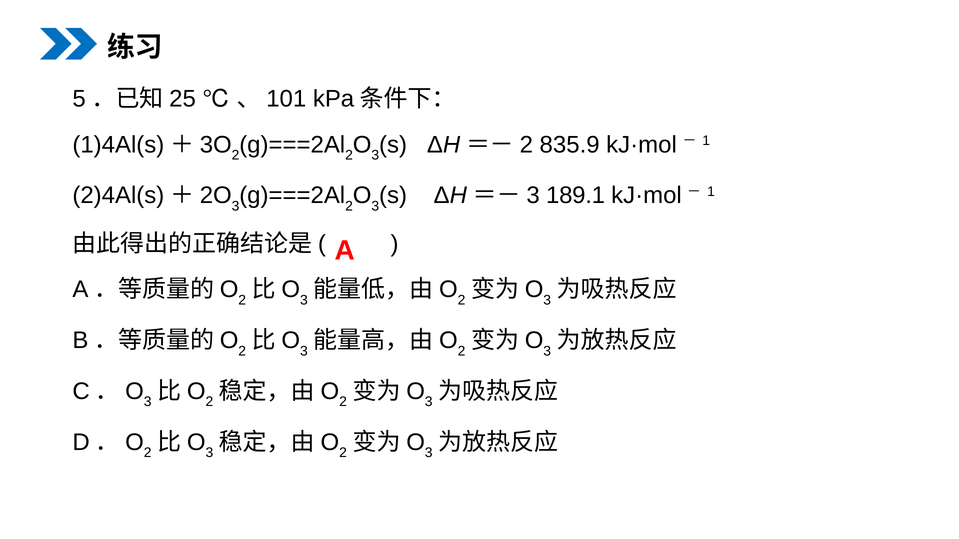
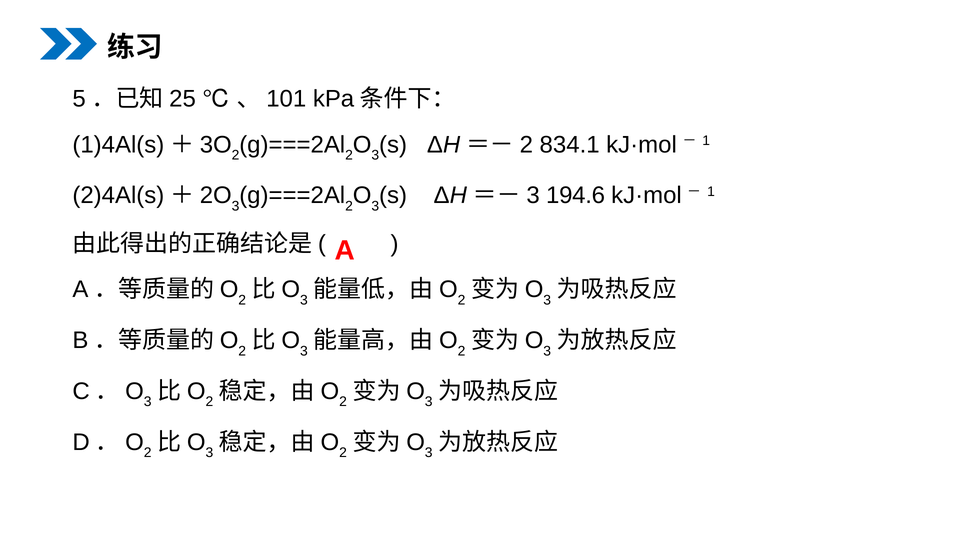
835.9: 835.9 -> 834.1 (570, 145)
189.1: 189.1 -> 194.6 (576, 196)
